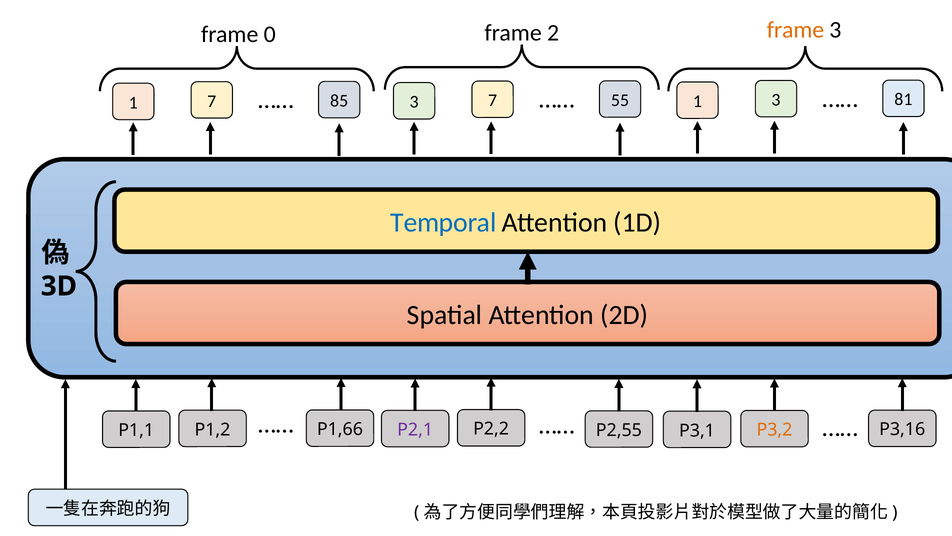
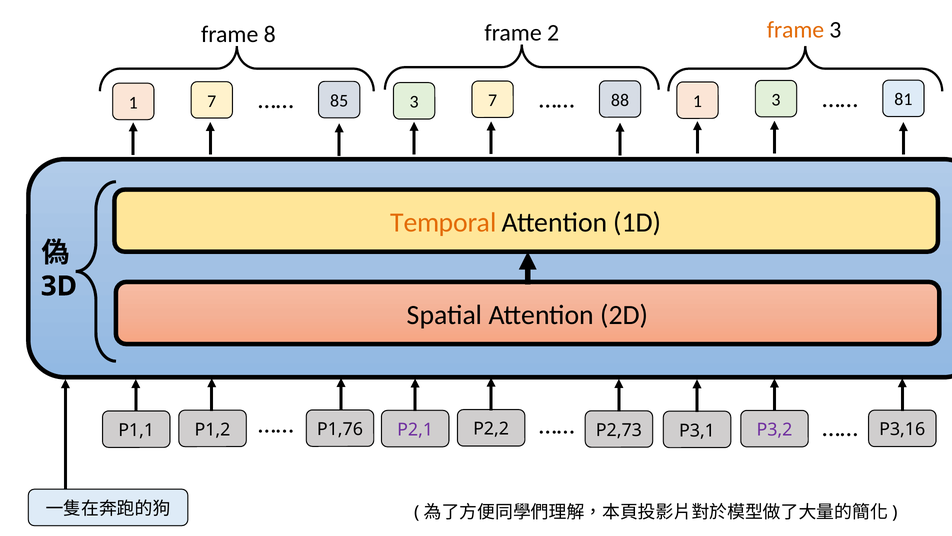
0: 0 -> 8 (270, 34)
55: 55 -> 88 (620, 100)
Temporal colour: blue -> orange (443, 222)
P1,66: P1,66 -> P1,76 (340, 429)
P2,55: P2,55 -> P2,73 (619, 430)
P3,2 colour: orange -> purple (774, 429)
